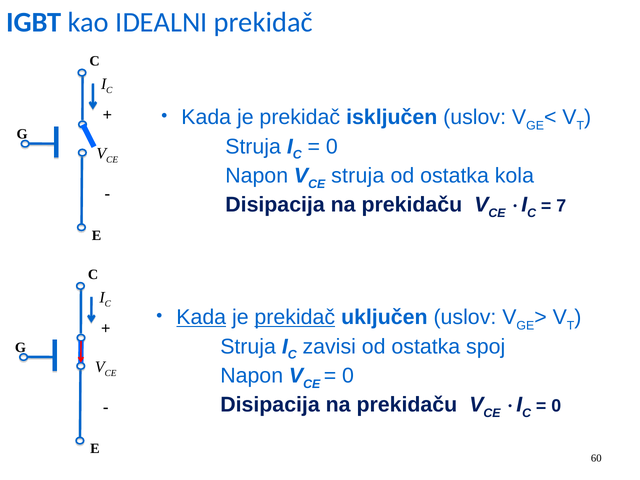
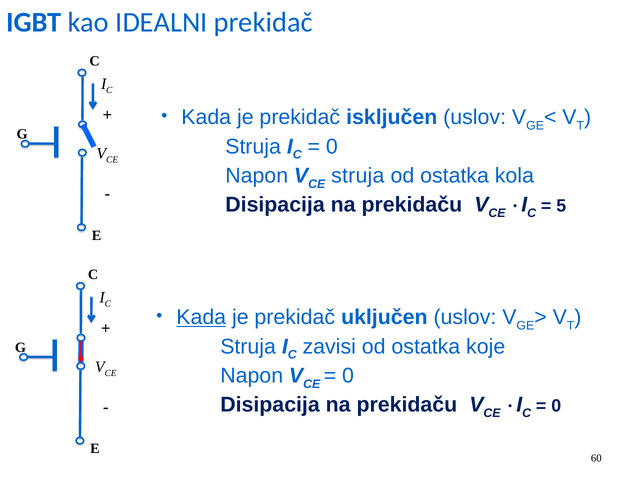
7: 7 -> 5 (561, 206)
prekidač underline: present -> none (295, 317)
spoj: spoj -> koje (486, 347)
